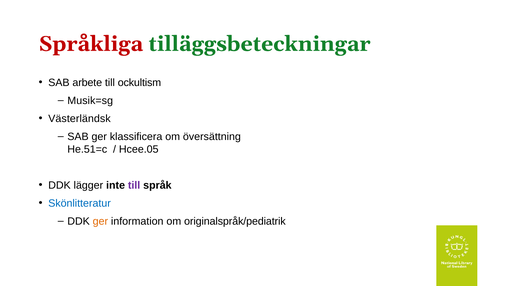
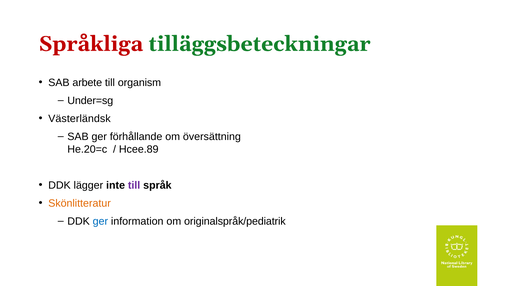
ockultism: ockultism -> organism (139, 83)
Musik=sg: Musik=sg -> Under=sg (90, 101)
klassificera: klassificera -> förhållande (136, 137)
He.51=c: He.51=c -> He.20=c (87, 149)
Hcee.05: Hcee.05 -> Hcee.89 (139, 149)
Skönlitteratur colour: blue -> orange (80, 204)
ger colour: orange -> blue (100, 222)
